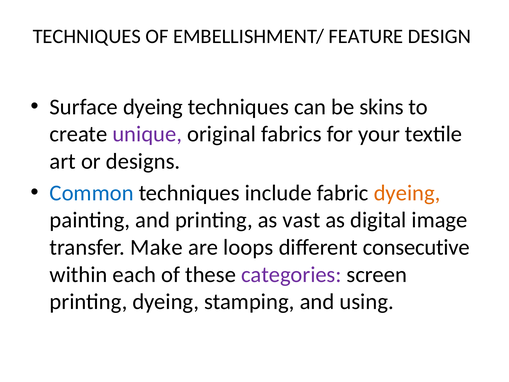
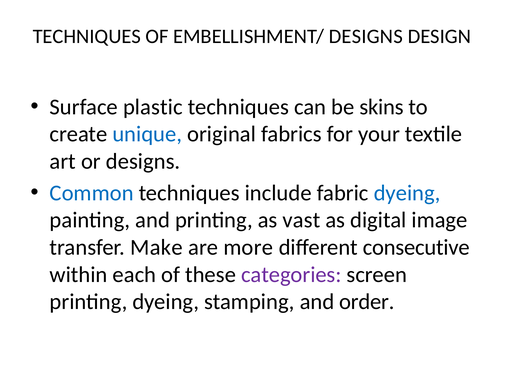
EMBELLISHMENT/ FEATURE: FEATURE -> DESIGNS (366, 36)
Surface dyeing: dyeing -> plastic (153, 107)
unique colour: purple -> blue (147, 134)
dyeing colour: orange -> blue (407, 193)
loops: loops -> more (248, 247)
using: using -> order (367, 302)
